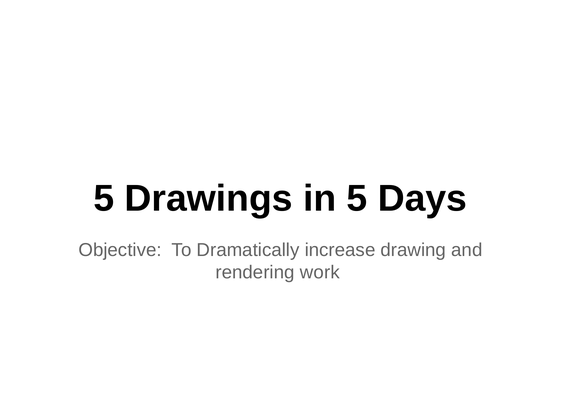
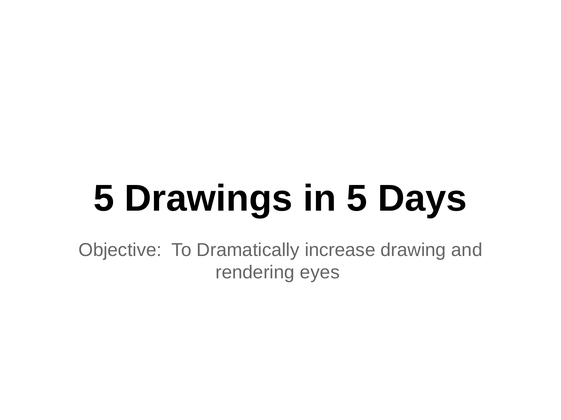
work: work -> eyes (320, 273)
